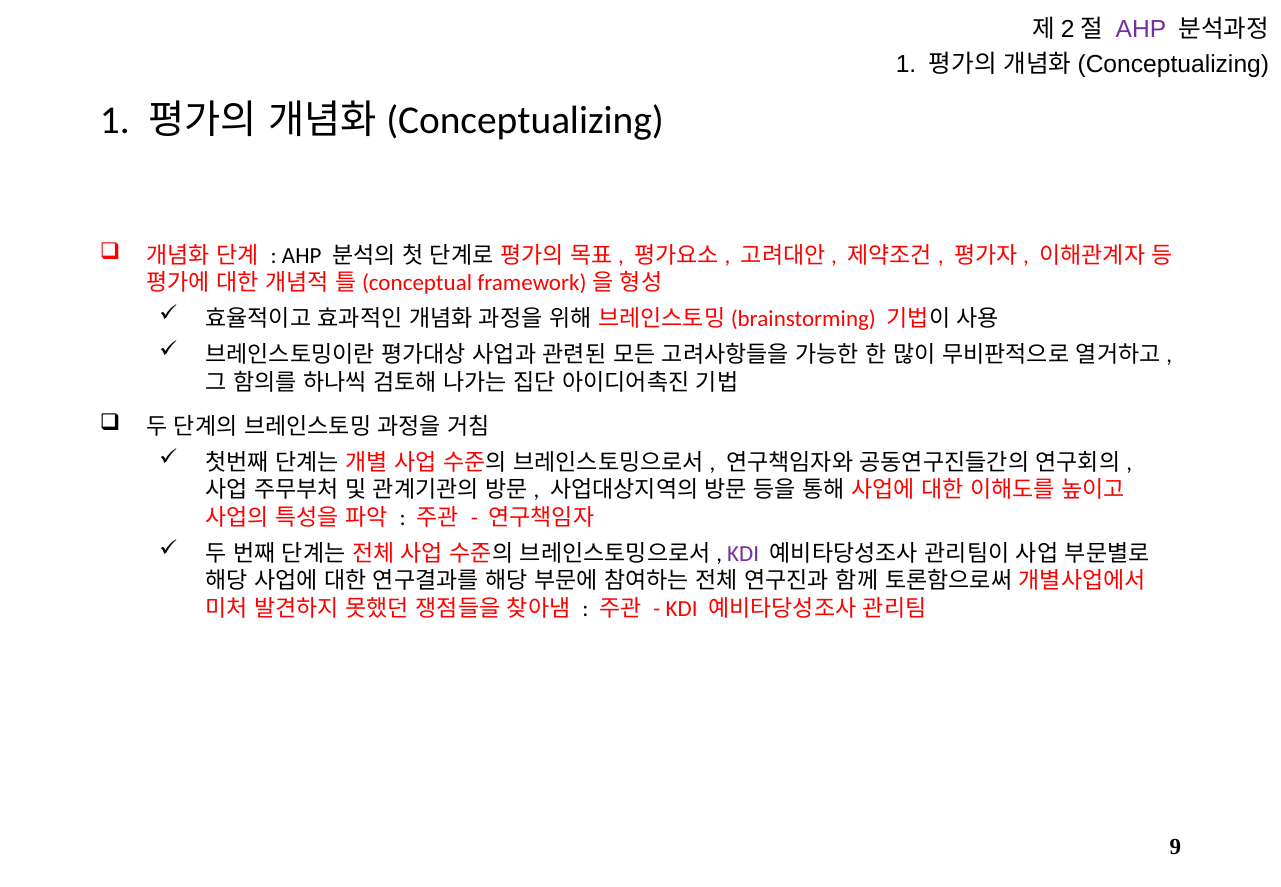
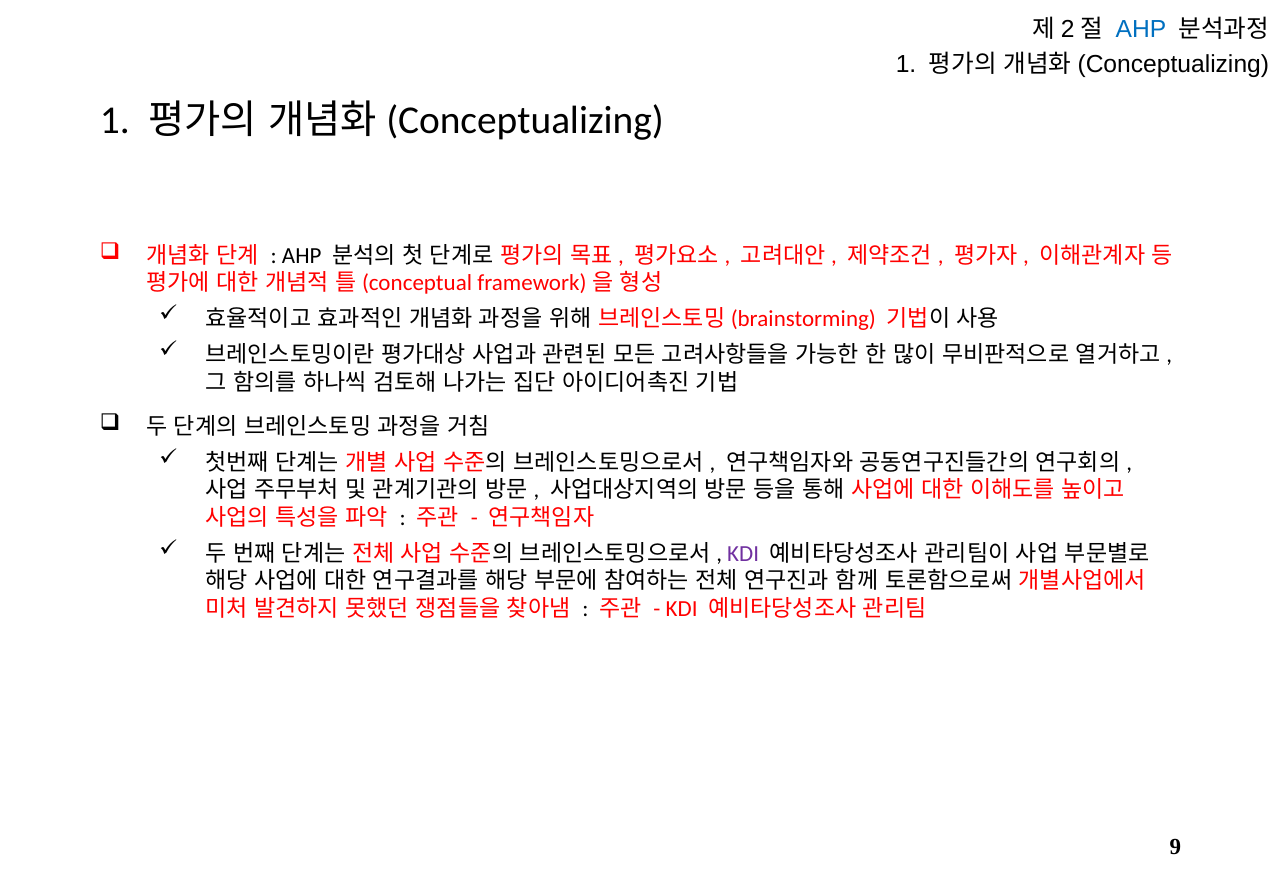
AHP colour: purple -> blue (1141, 29)
